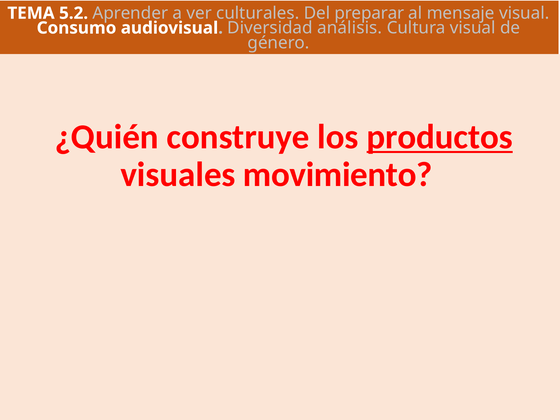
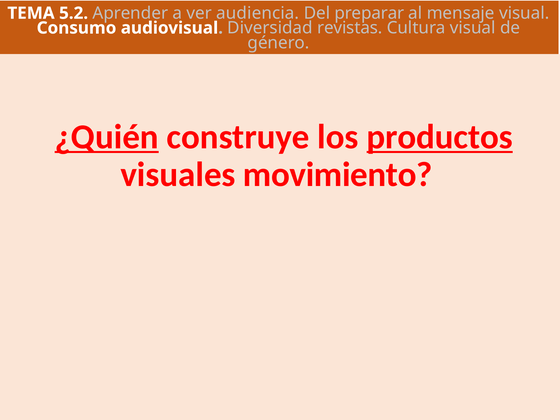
culturales: culturales -> audiencia (258, 13)
análisis: análisis -> revistas (350, 28)
¿Quién underline: none -> present (107, 137)
